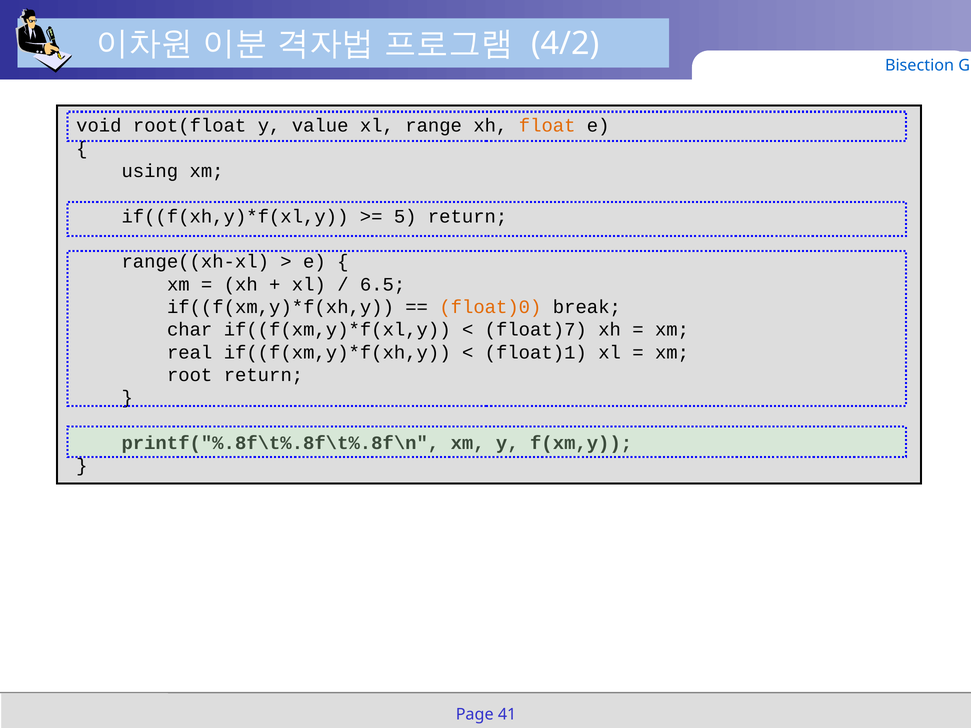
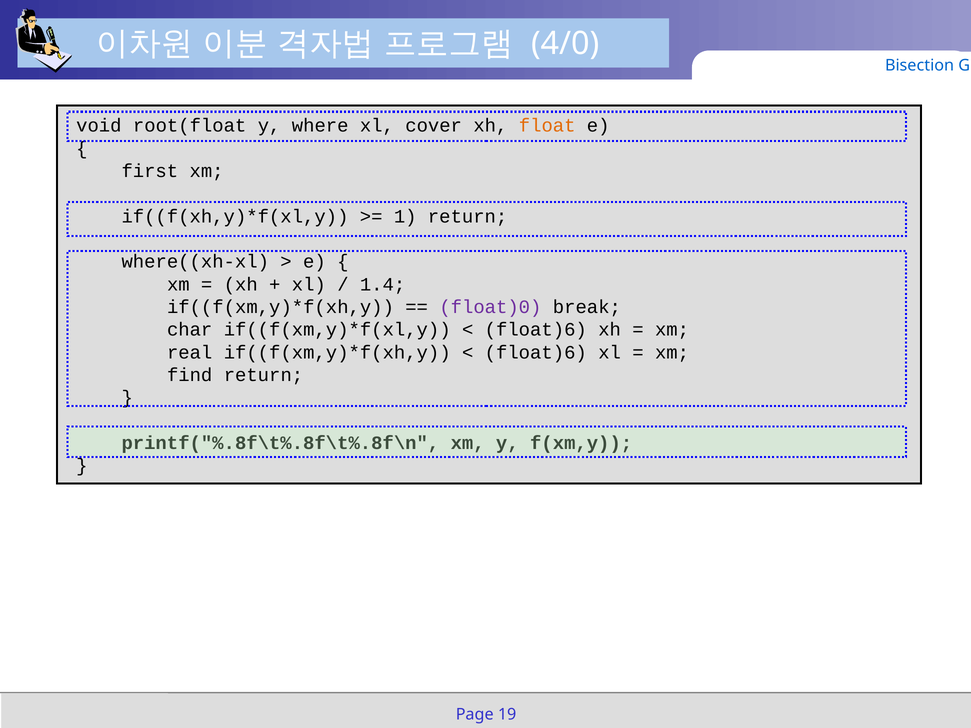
4/2: 4/2 -> 4/0 (565, 44)
value: value -> where (320, 126)
range: range -> cover (434, 126)
using: using -> first (150, 171)
5: 5 -> 1 (405, 216)
range((xh-xl: range((xh-xl -> where((xh-xl (195, 262)
6.5: 6.5 -> 1.4 (383, 284)
float)0 colour: orange -> purple (490, 307)
float)7: float)7 -> float)6 (536, 330)
float)1: float)1 -> float)6 (536, 352)
root: root -> find (190, 375)
41: 41 -> 19 (507, 715)
